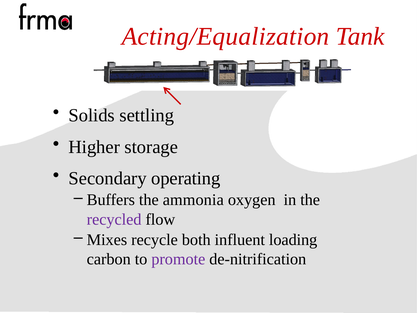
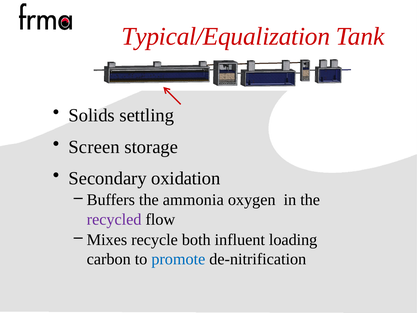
Acting/Equalization: Acting/Equalization -> Typical/Equalization (226, 37)
Higher: Higher -> Screen (94, 147)
operating: operating -> oxidation (186, 178)
promote colour: purple -> blue (178, 259)
